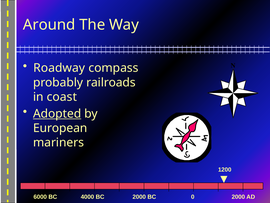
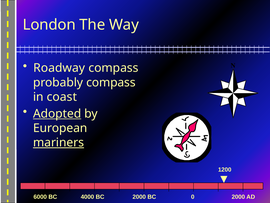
Around: Around -> London (49, 25)
probably railroads: railroads -> compass (111, 82)
mariners underline: none -> present (59, 142)
